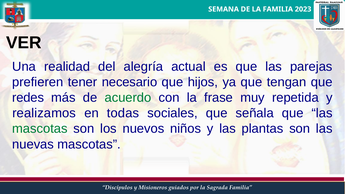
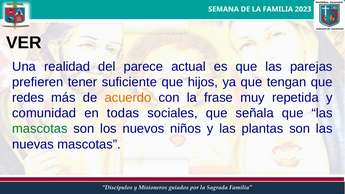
alegría: alegría -> parece (143, 67)
necesario: necesario -> suficiente (129, 82)
acuerdo colour: green -> orange (128, 98)
realizamos: realizamos -> comunidad (44, 113)
